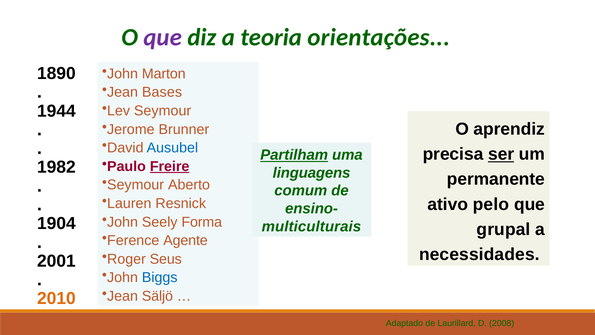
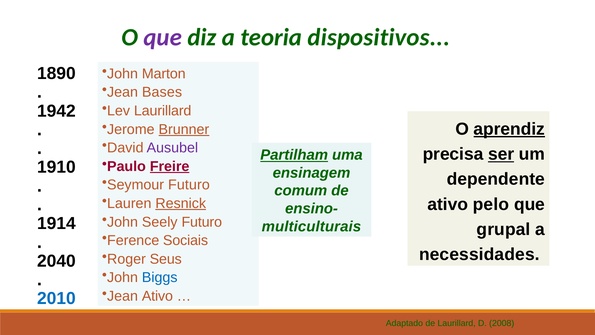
orientações: orientações -> dispositivos (379, 37)
1944: 1944 -> 1942 (56, 111)
Lev Seymour: Seymour -> Laurillard (163, 111)
aprendiz underline: none -> present (509, 129)
Brunner underline: none -> present (184, 129)
Ausubel colour: blue -> purple (172, 148)
1982: 1982 -> 1910 (56, 167)
linguagens: linguagens -> ensinagem (312, 173)
permanente: permanente -> dependente (496, 179)
Seymour Aberto: Aberto -> Futuro (189, 185)
Resnick underline: none -> present (181, 203)
Seely Forma: Forma -> Futuro (202, 222)
1904: 1904 -> 1914 (56, 223)
Agente: Agente -> Sociais (186, 240)
2001: 2001 -> 2040 (56, 261)
Jean Säljö: Säljö -> Ativo (157, 296)
2010 colour: orange -> blue (56, 298)
